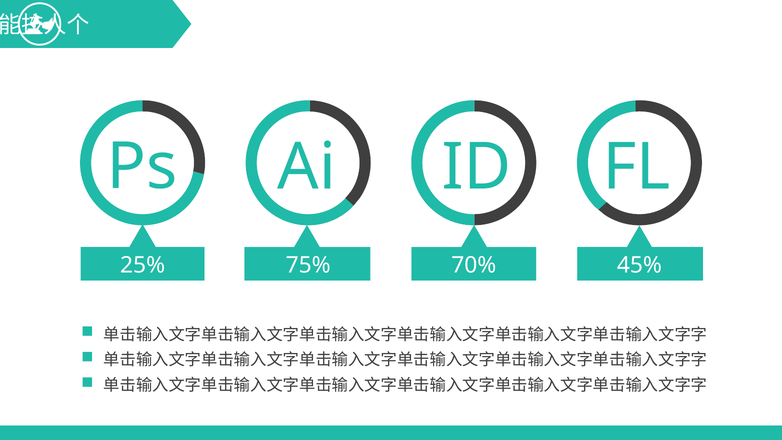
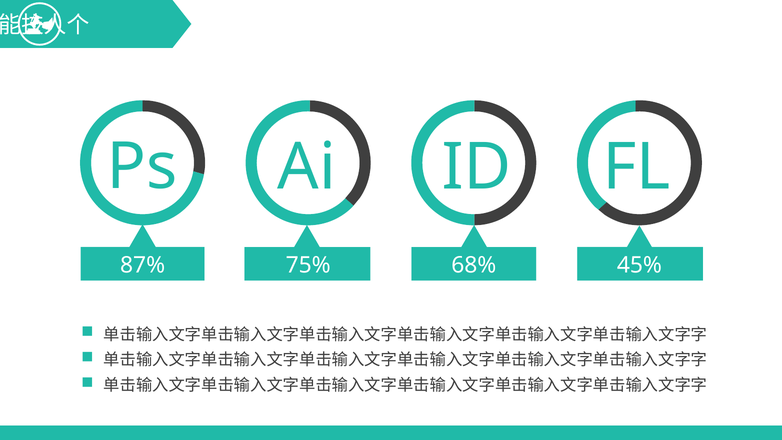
25%: 25% -> 87% (143, 265)
70%: 70% -> 68% (474, 265)
